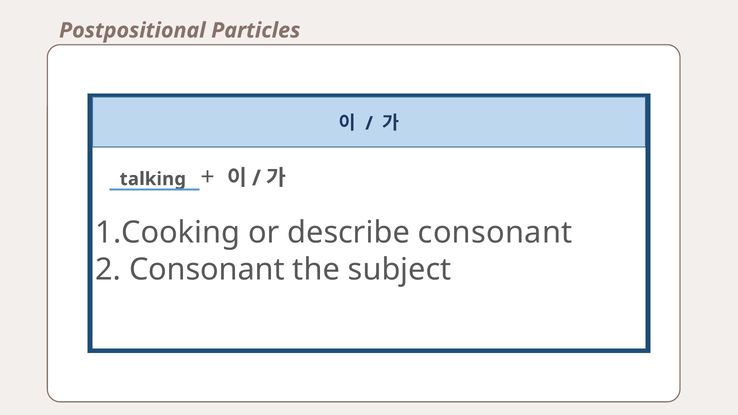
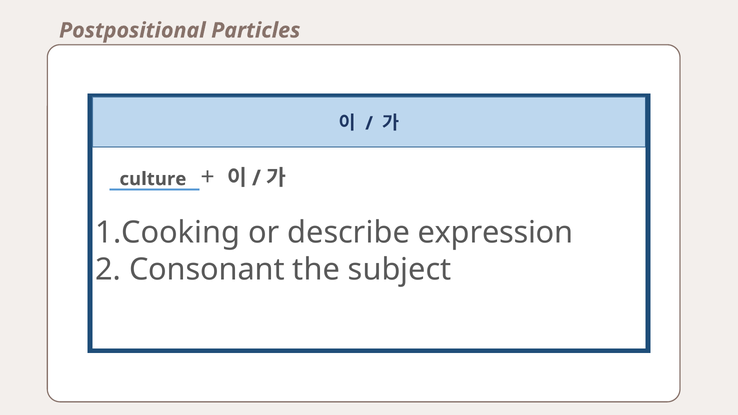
talking: talking -> culture (153, 179)
describe consonant: consonant -> expression (495, 233)
